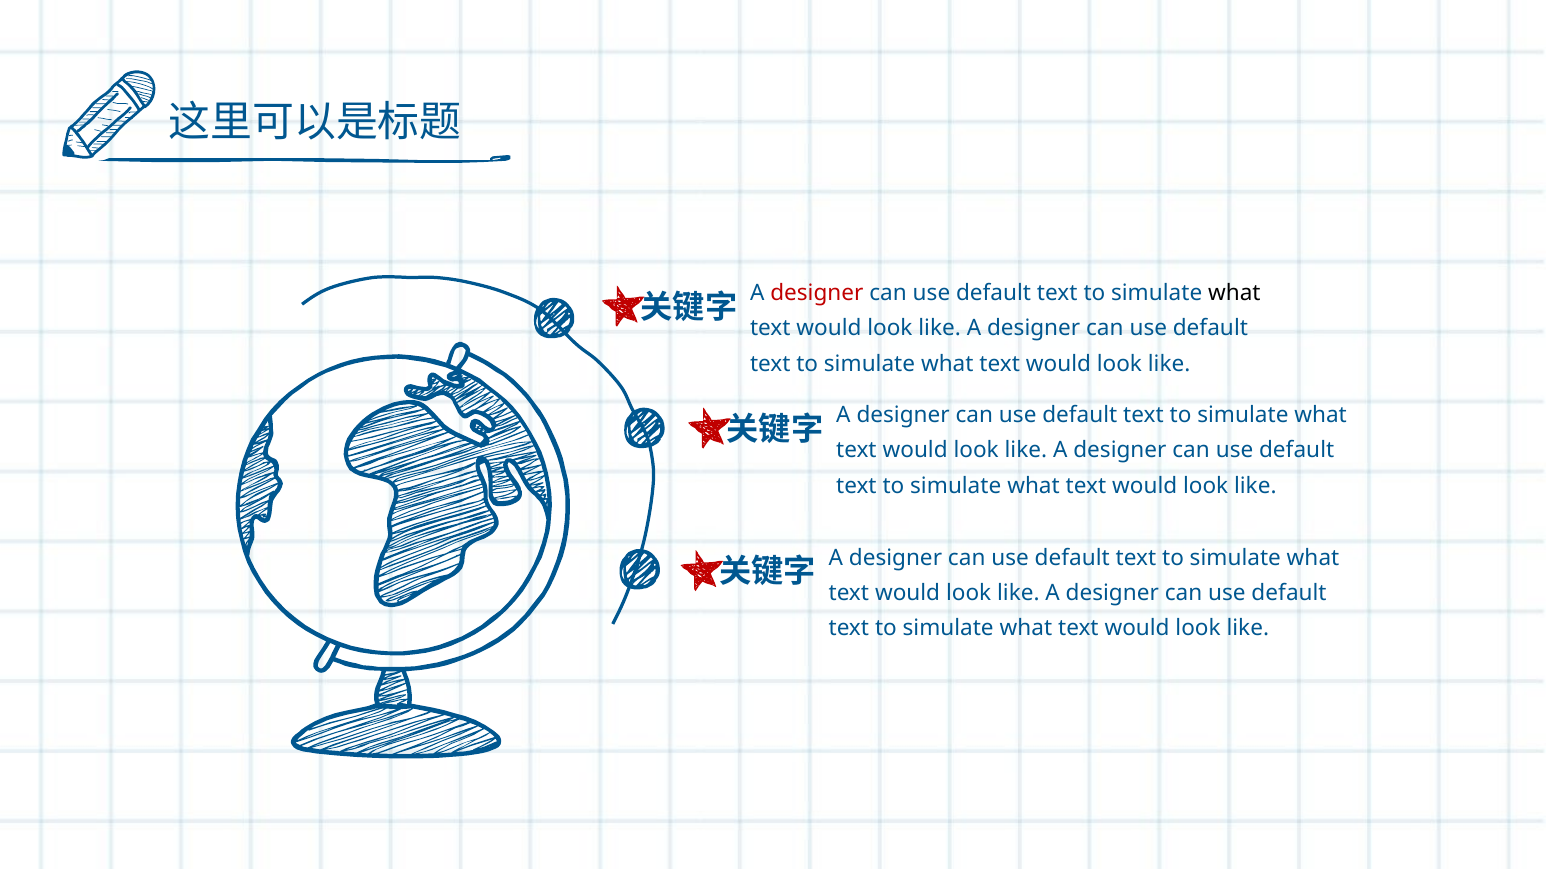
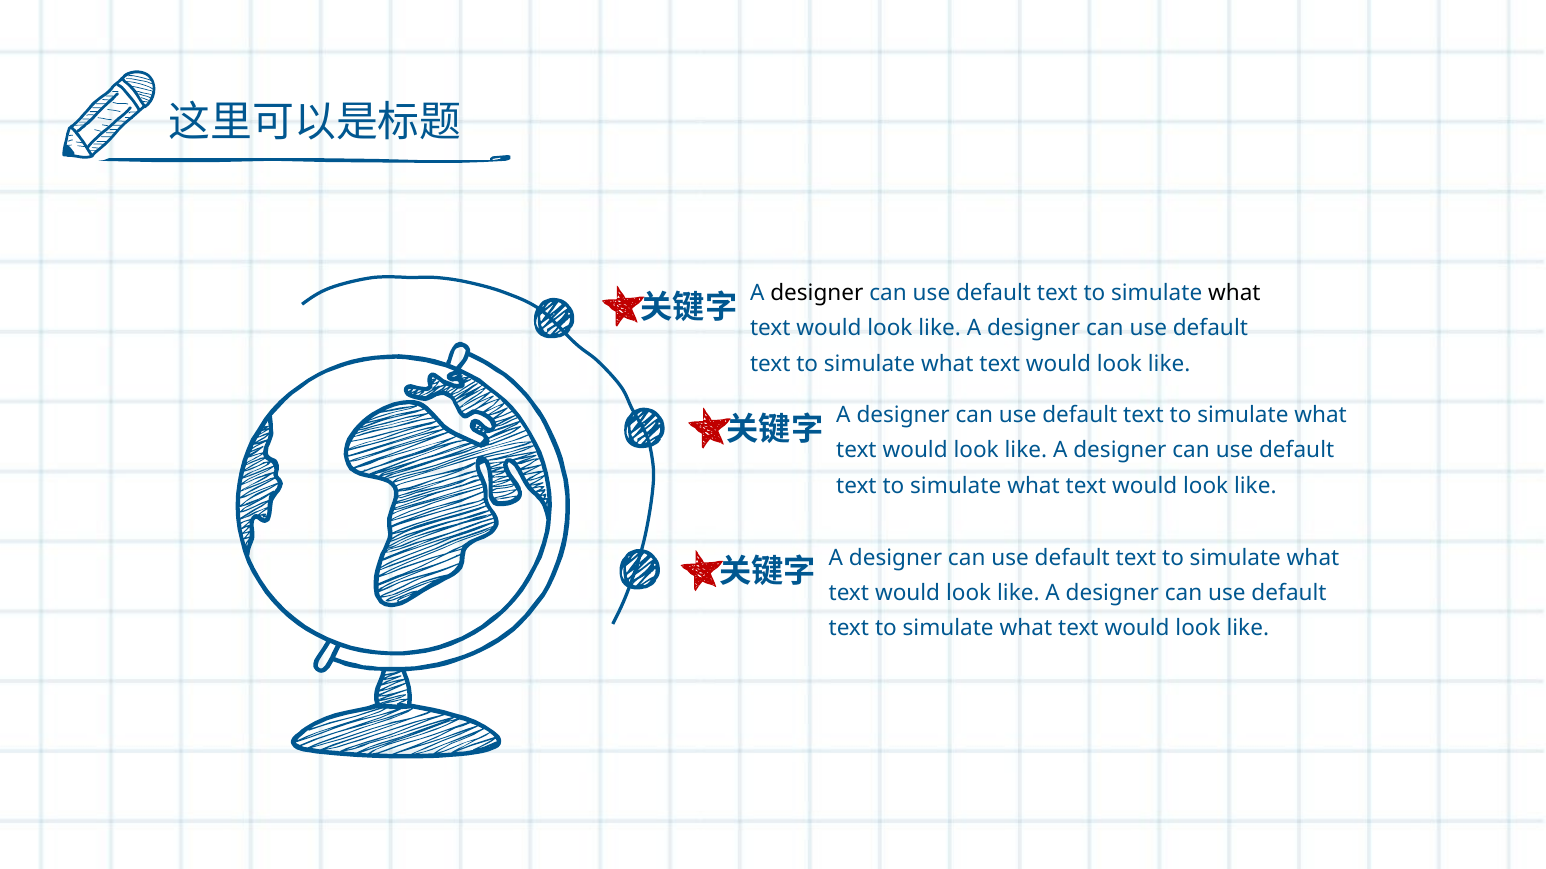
designer colour: red -> black (817, 294)
